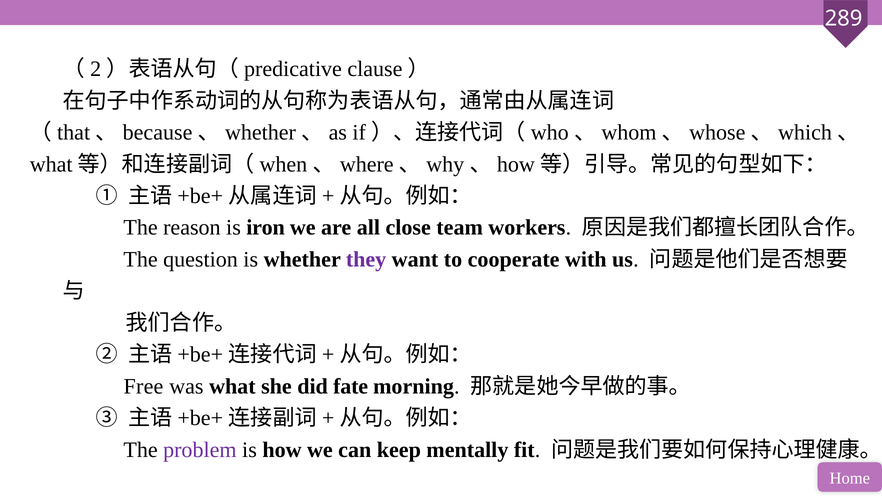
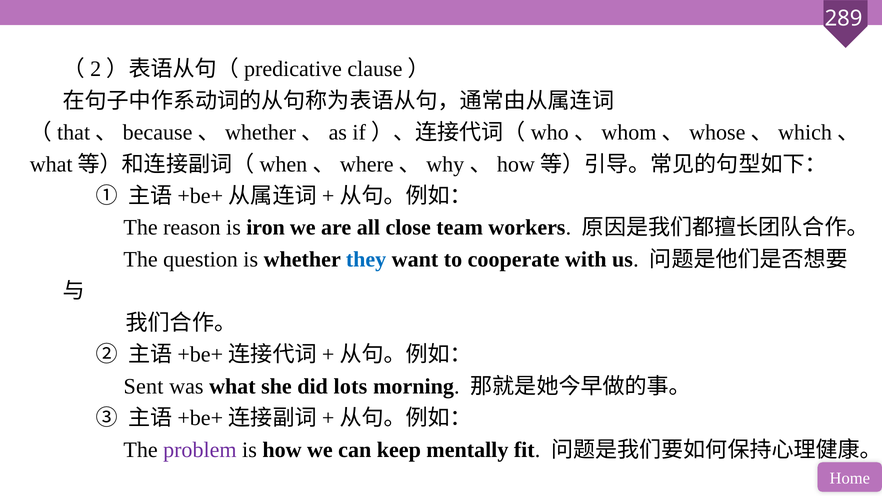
they colour: purple -> blue (366, 260)
Free: Free -> Sent (143, 386)
fate: fate -> lots (350, 386)
